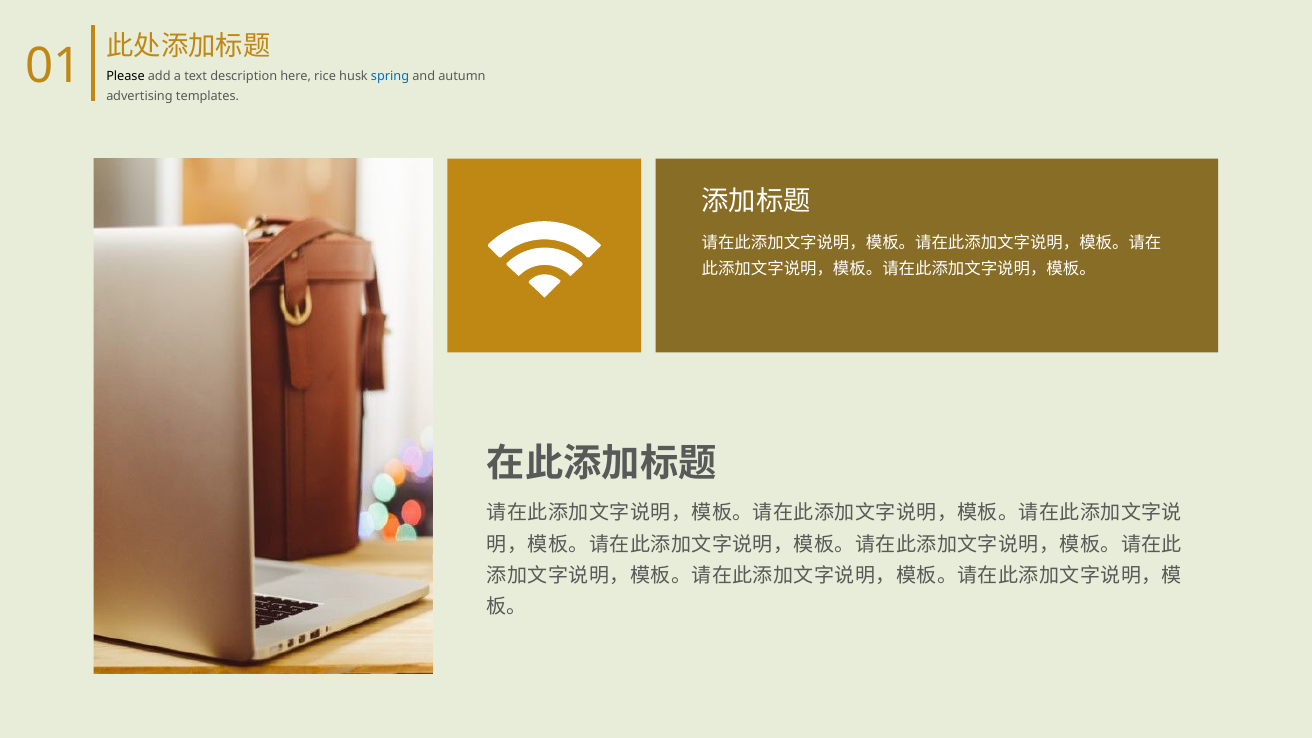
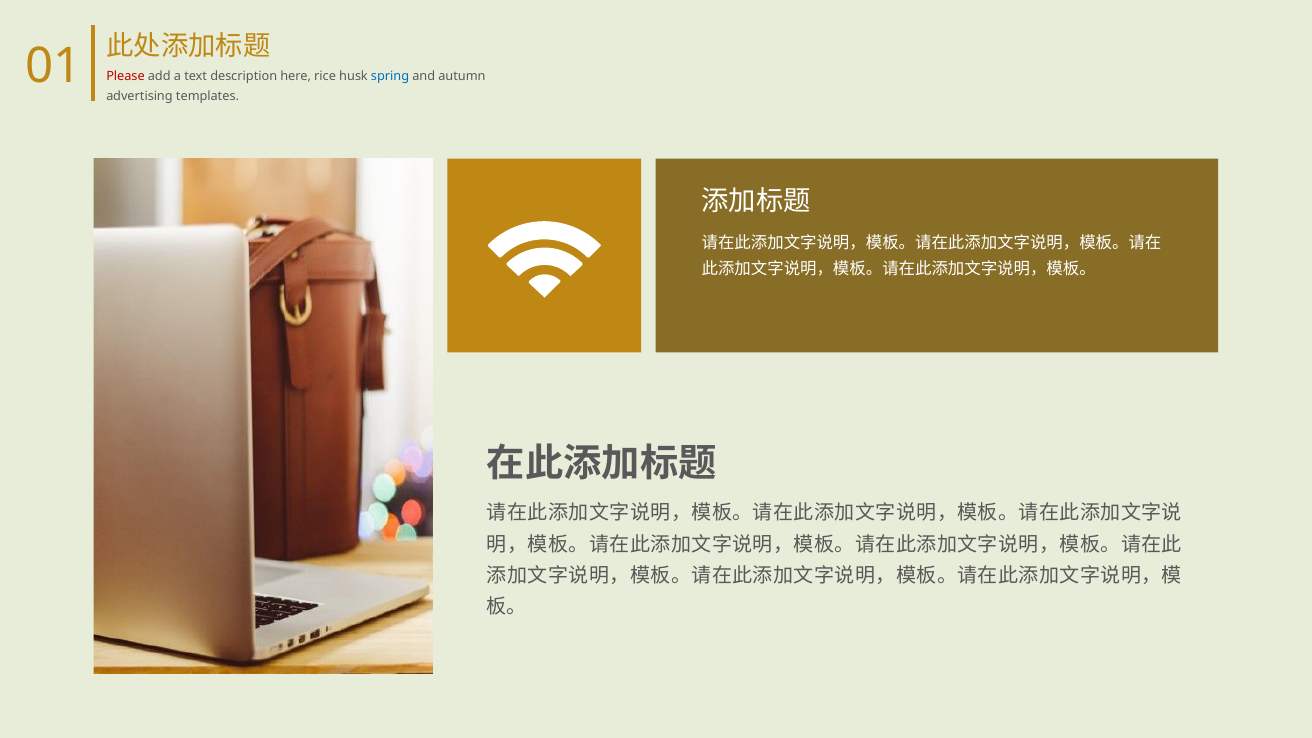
Please colour: black -> red (125, 77)
